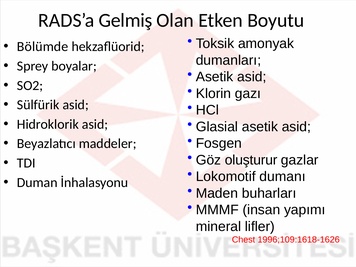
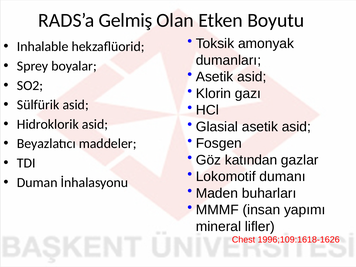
Bölümde: Bölümde -> Inhalable (43, 47)
oluşturur: oluşturur -> katından (251, 160)
